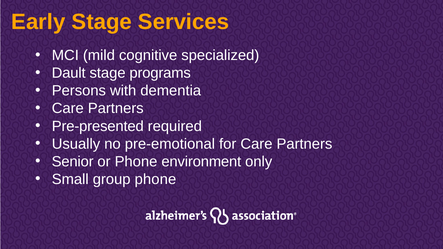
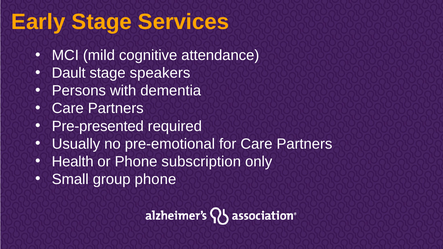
specialized: specialized -> attendance (220, 55)
programs: programs -> speakers (160, 73)
Senior: Senior -> Health (73, 162)
environment: environment -> subscription (201, 162)
